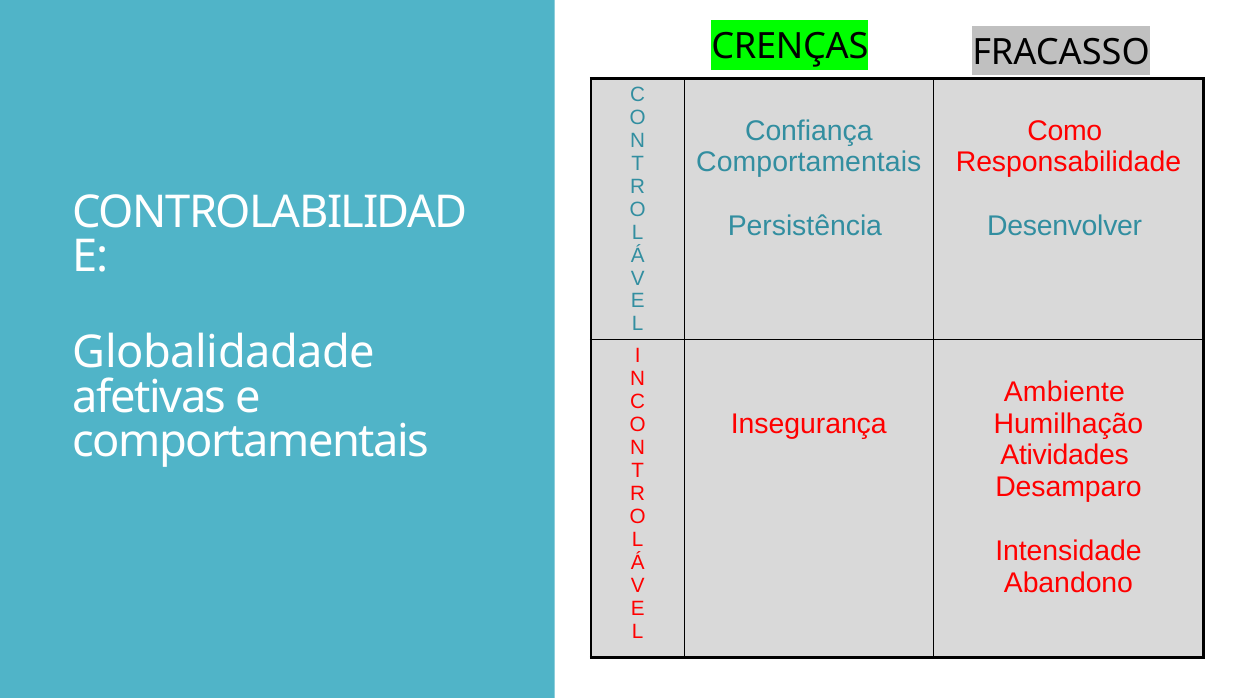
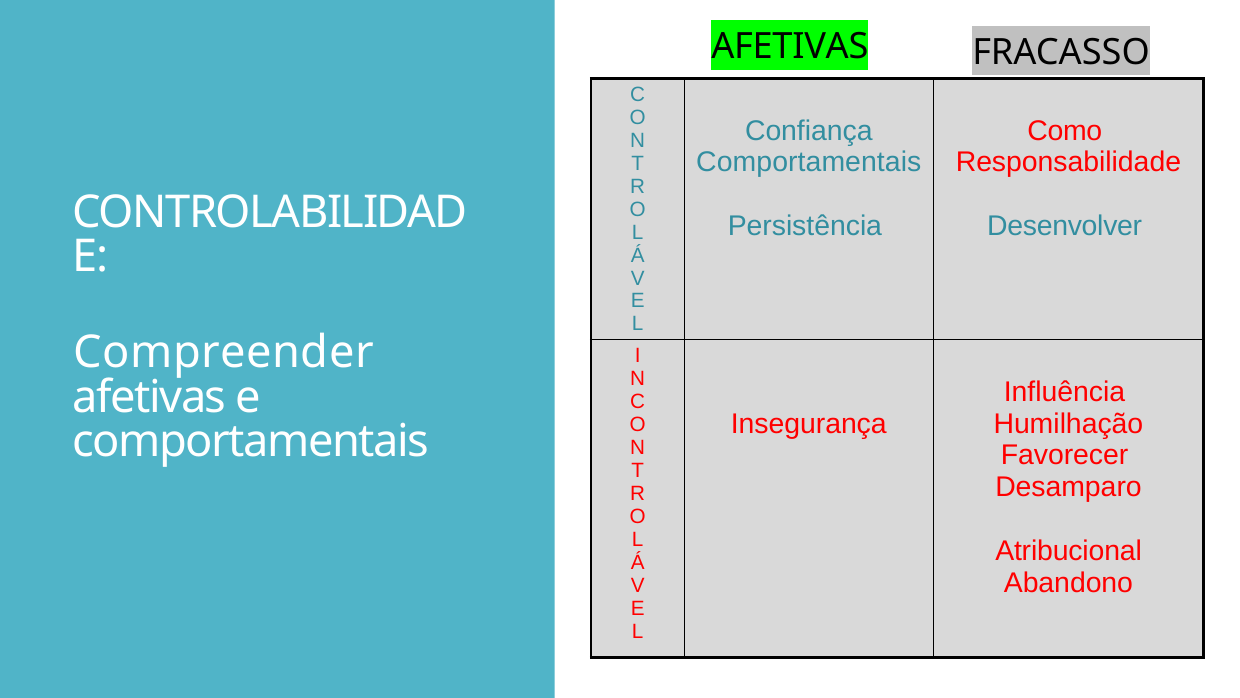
CRENÇAS: CRENÇAS -> AFETIVAS (790, 47)
Globalidadade: Globalidadade -> Compreender (224, 353)
Ambiente: Ambiente -> Influência (1065, 392)
Atividades: Atividades -> Favorecer (1065, 455)
Intensidade: Intensidade -> Atribucional (1069, 551)
